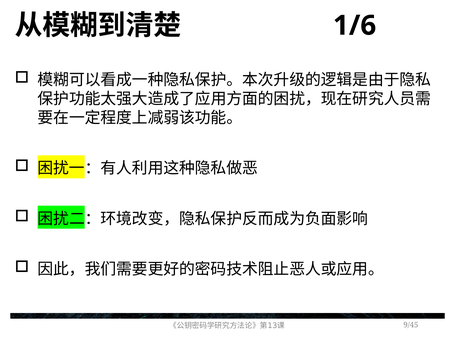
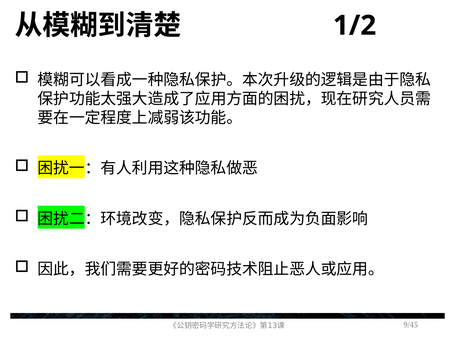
1/6: 1/6 -> 1/2 (355, 26)
